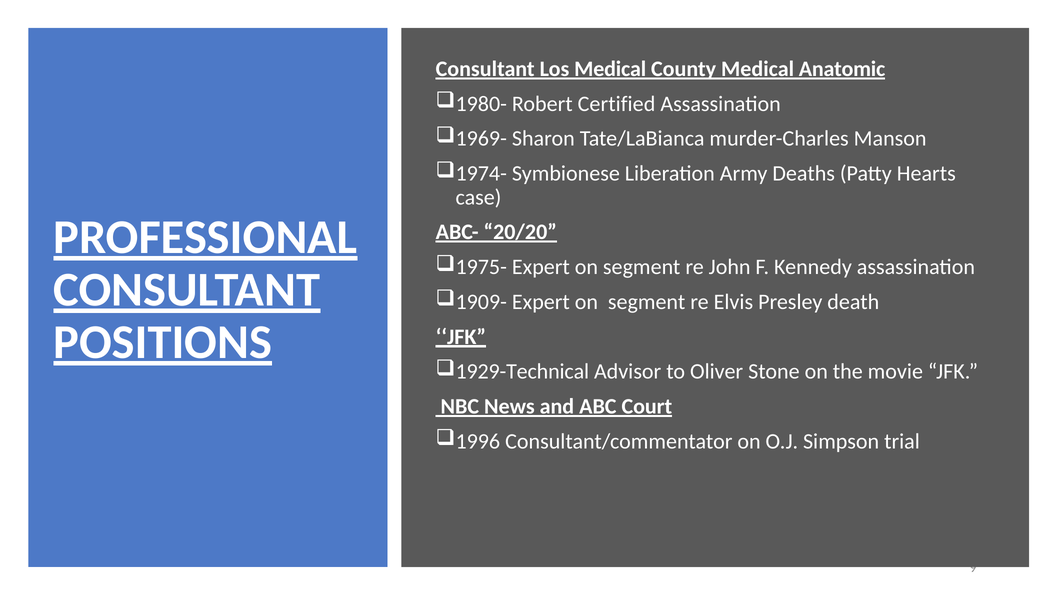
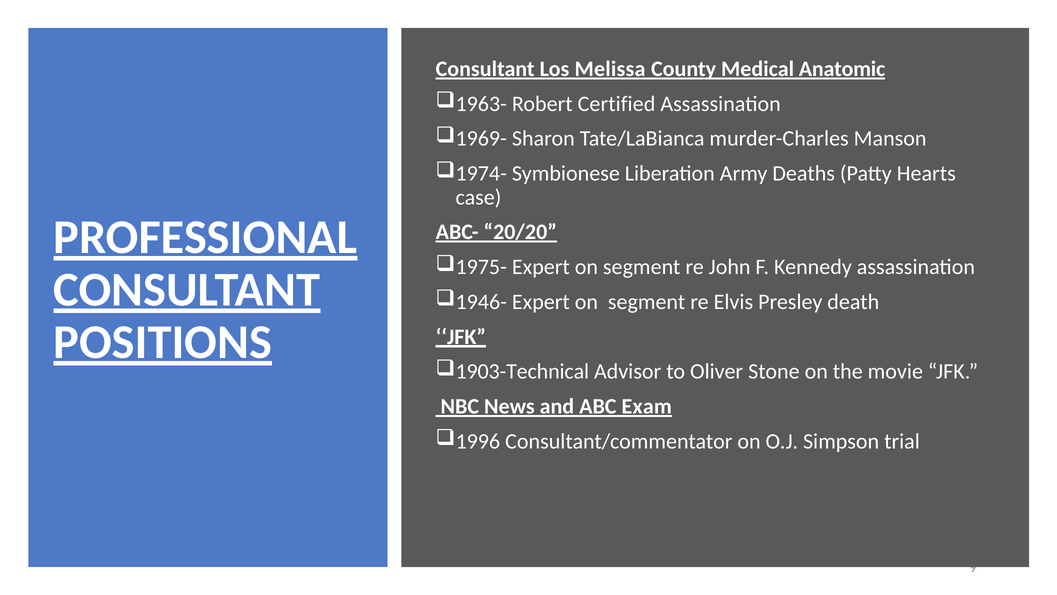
Los Medical: Medical -> Melissa (610, 69)
1980-: 1980- -> 1963- (481, 104)
1909-: 1909- -> 1946- (481, 302)
1929-Technical: 1929-Technical -> 1903-Technical (522, 371)
Court: Court -> Exam (647, 406)
